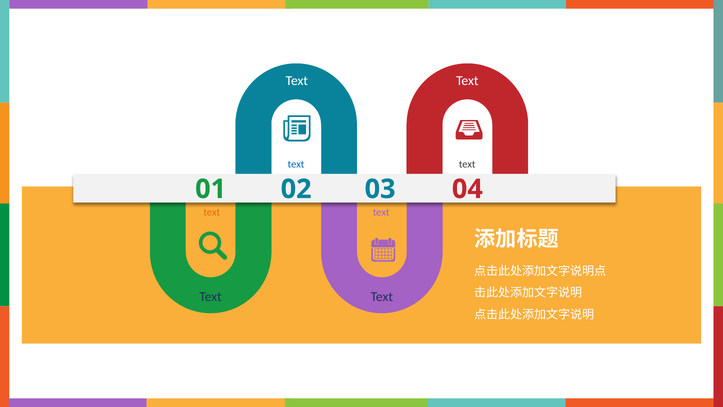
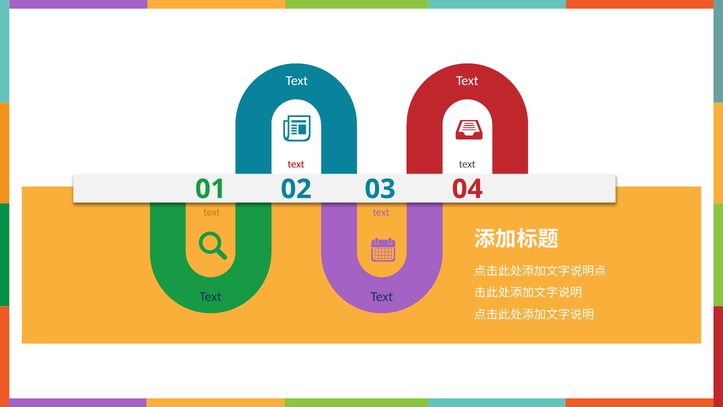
text colour: blue -> red (296, 164)
